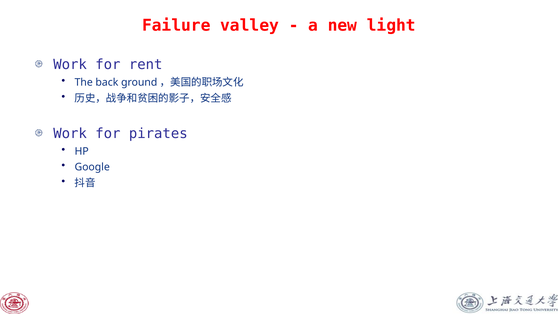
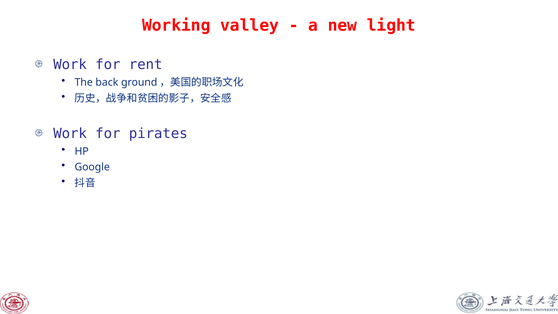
Failure: Failure -> Working (176, 26)
